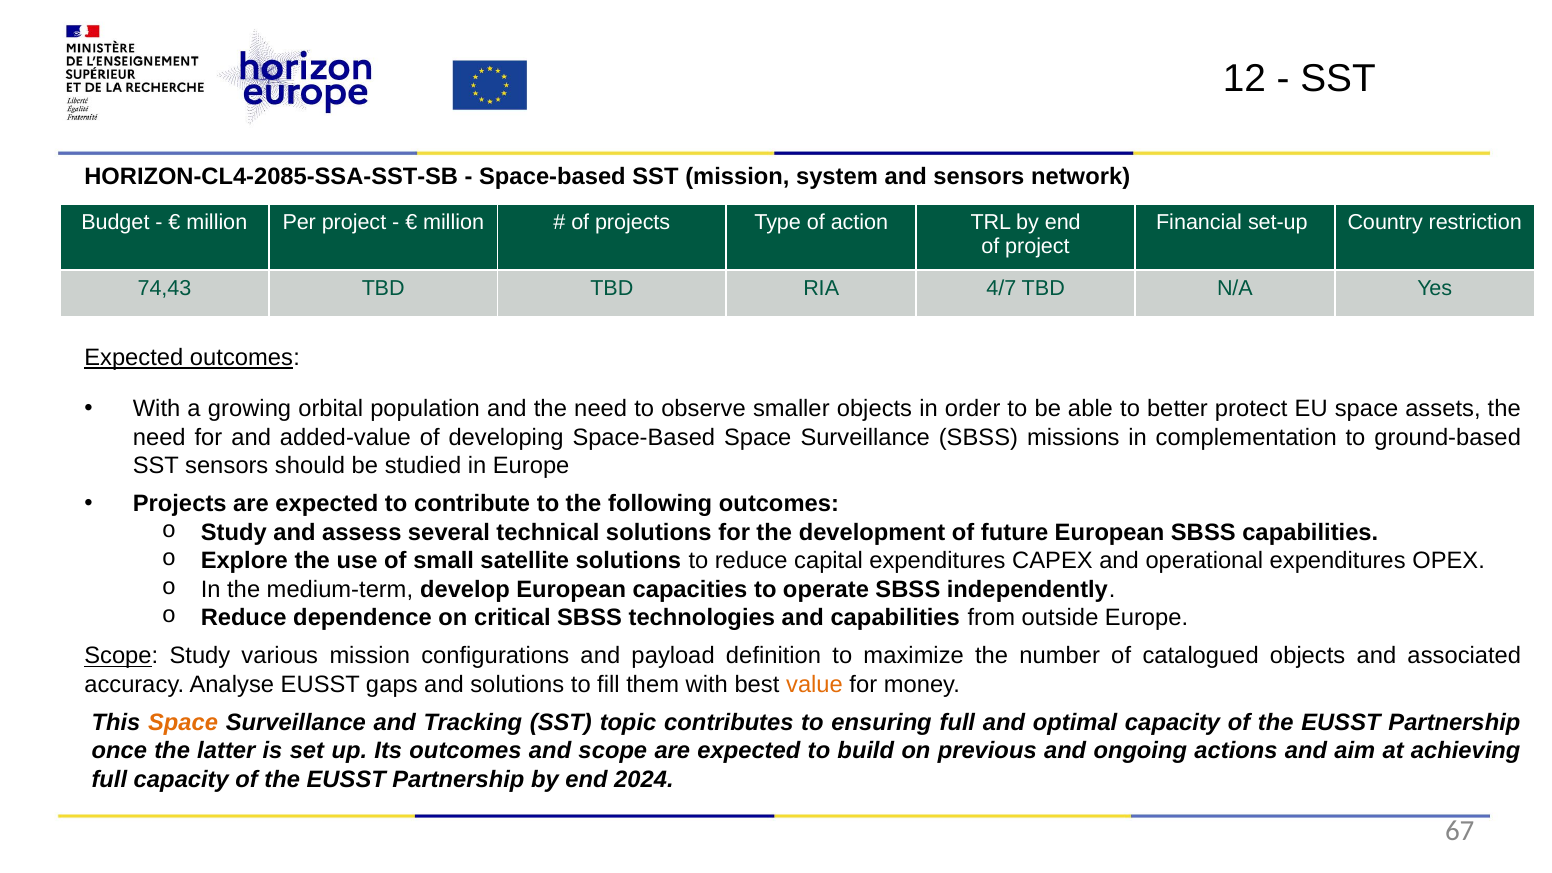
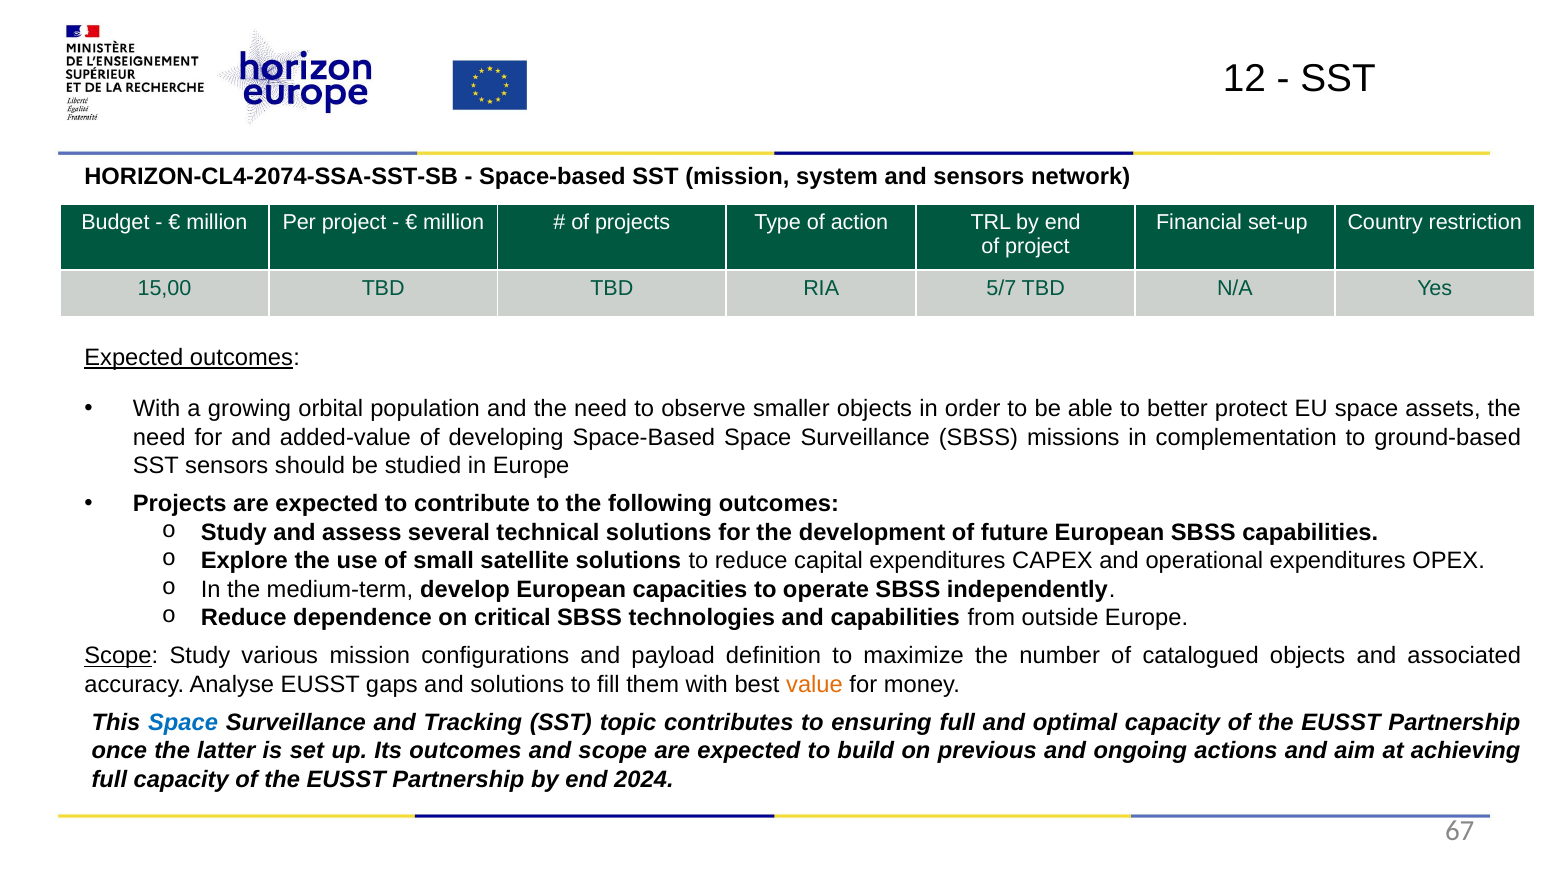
HORIZON-CL4-2085-SSA-SST-SB: HORIZON-CL4-2085-SSA-SST-SB -> HORIZON-CL4-2074-SSA-SST-SB (271, 177)
74,43: 74,43 -> 15,00 (164, 288)
4/7: 4/7 -> 5/7 (1001, 288)
Space colour: orange -> blue (183, 723)
